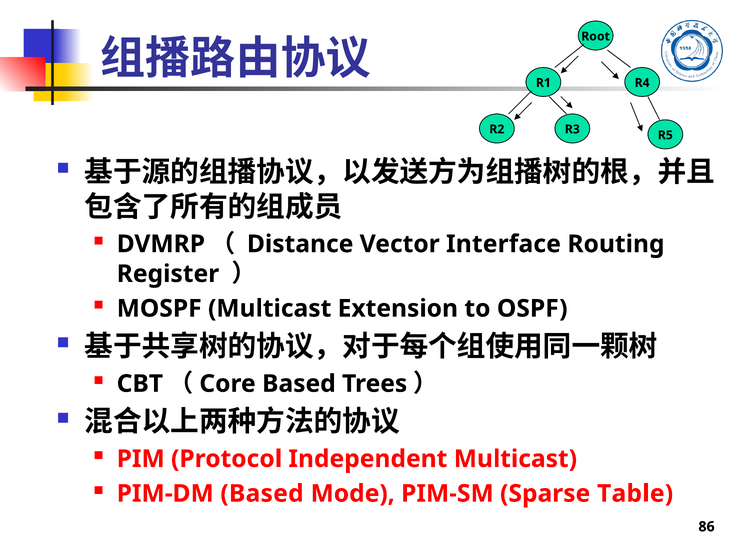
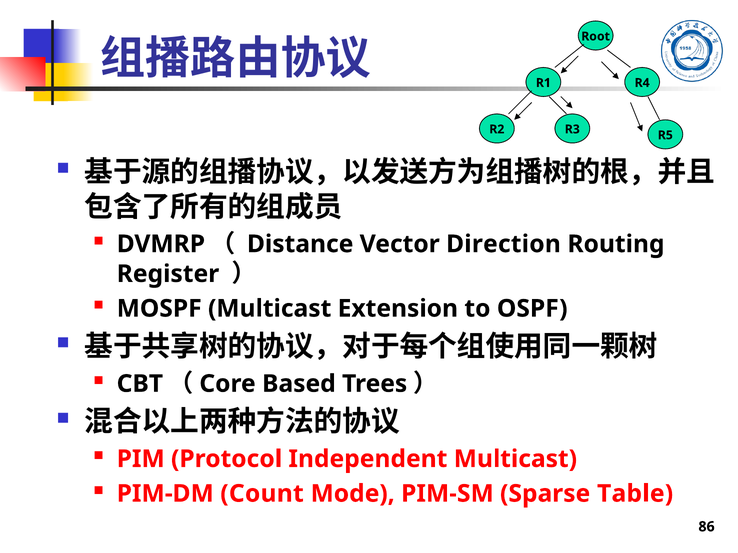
Interface: Interface -> Direction (503, 244)
PIM-DM Based: Based -> Count (262, 494)
